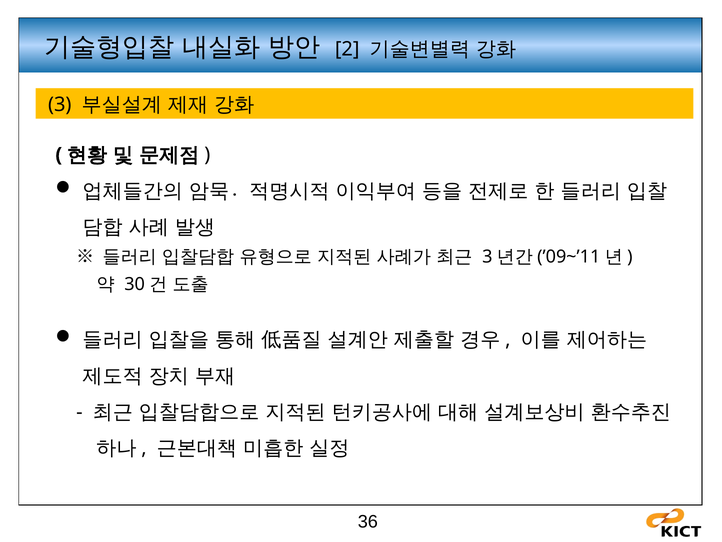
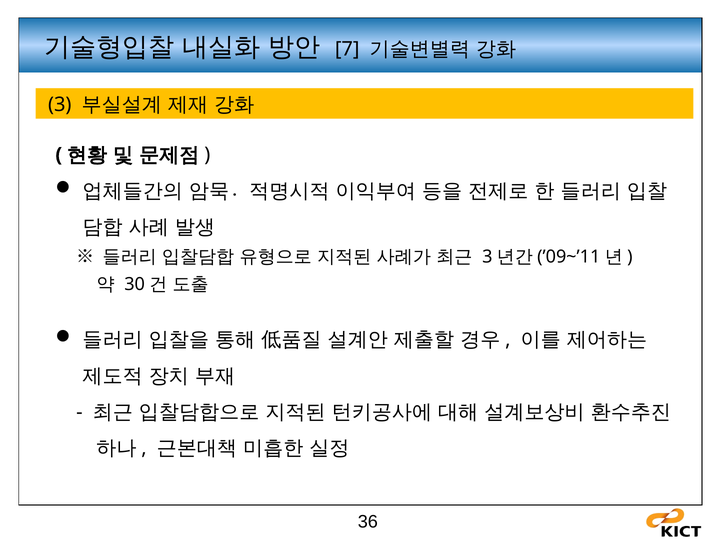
2: 2 -> 7 (347, 49)
